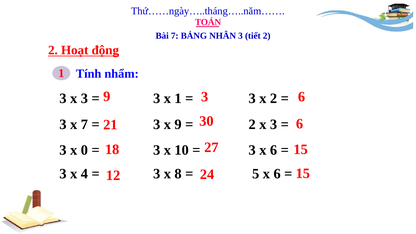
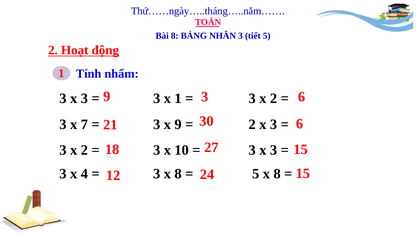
Bài 7: 7 -> 8 (175, 36)
tiết 2: 2 -> 5 (267, 36)
0: 0 -> 2 (84, 150)
6: 6 -> 3 (274, 150)
5 x 6: 6 -> 8 (277, 174)
